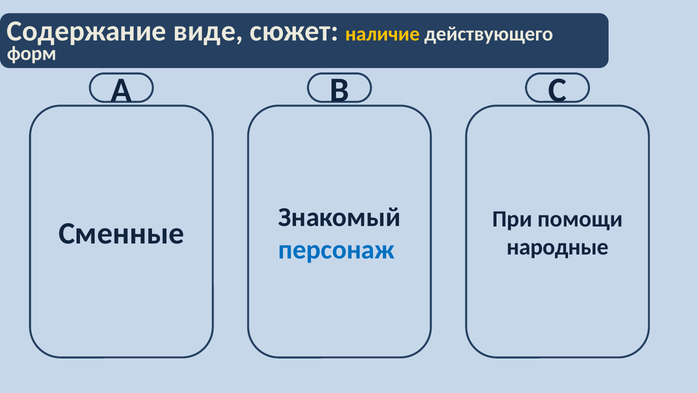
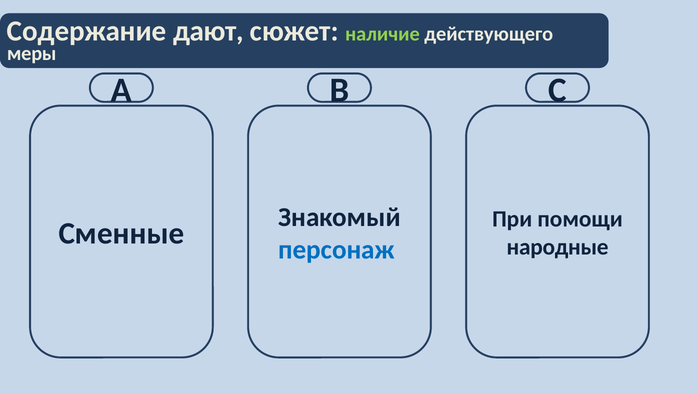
виде: виде -> дают (208, 31)
наличие colour: yellow -> light green (382, 34)
форм: форм -> меры (32, 53)
